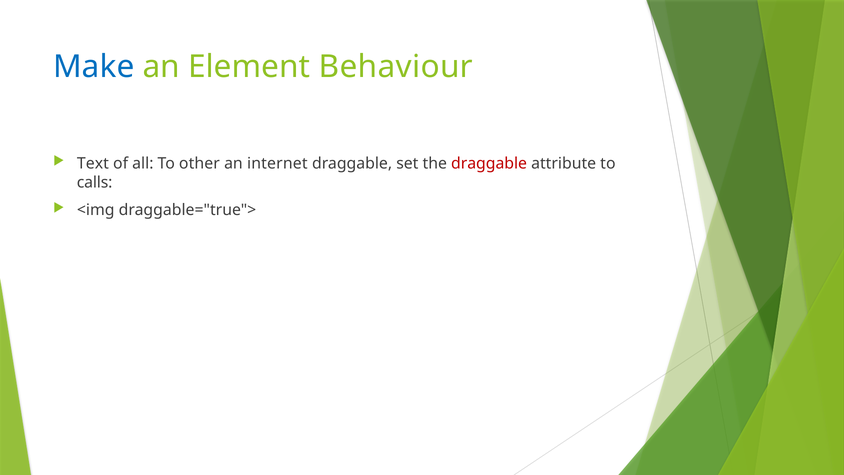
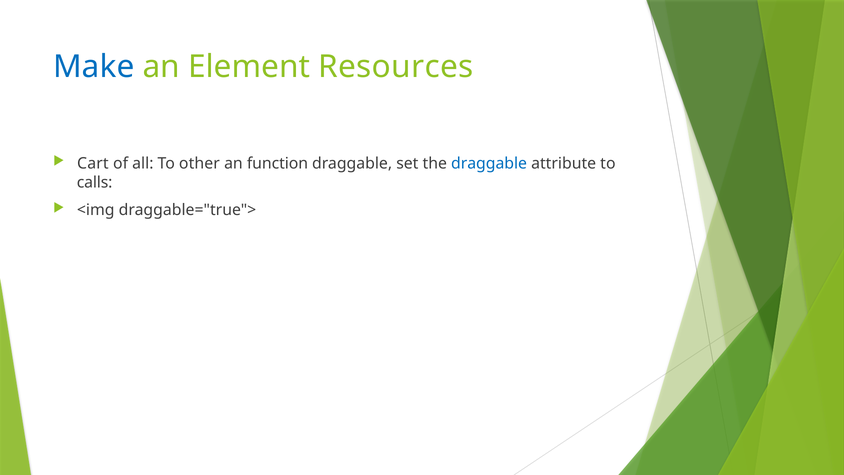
Behaviour: Behaviour -> Resources (396, 67)
Text: Text -> Cart (93, 163)
internet: internet -> function (277, 163)
draggable colour: red -> blue (489, 163)
